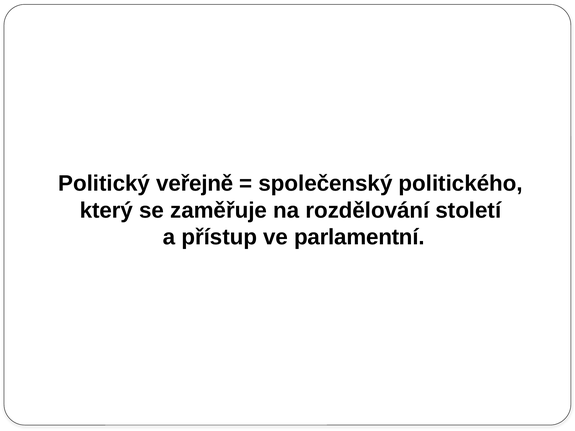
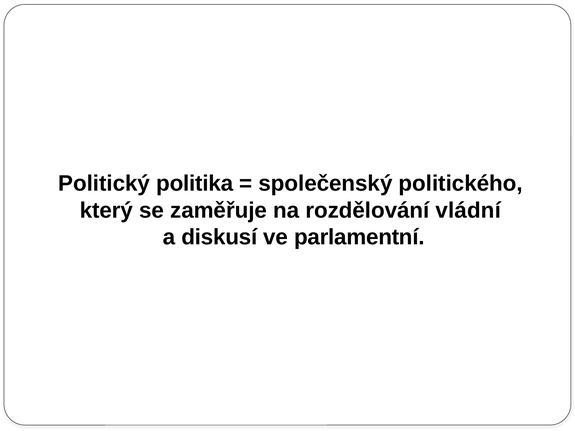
veřejně: veřejně -> politika (195, 184)
století: století -> vládní (468, 210)
přístup: přístup -> diskusí (219, 237)
